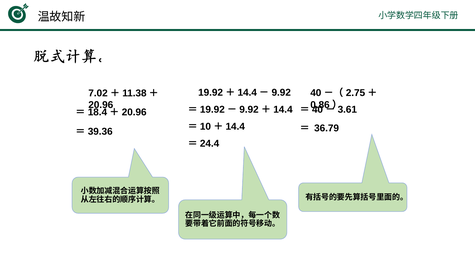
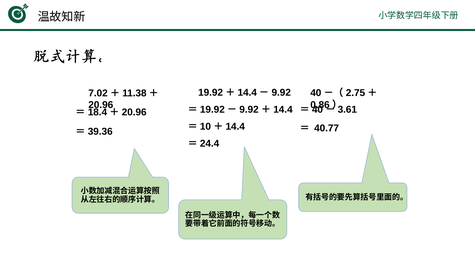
36.79: 36.79 -> 40.77 (327, 128)
